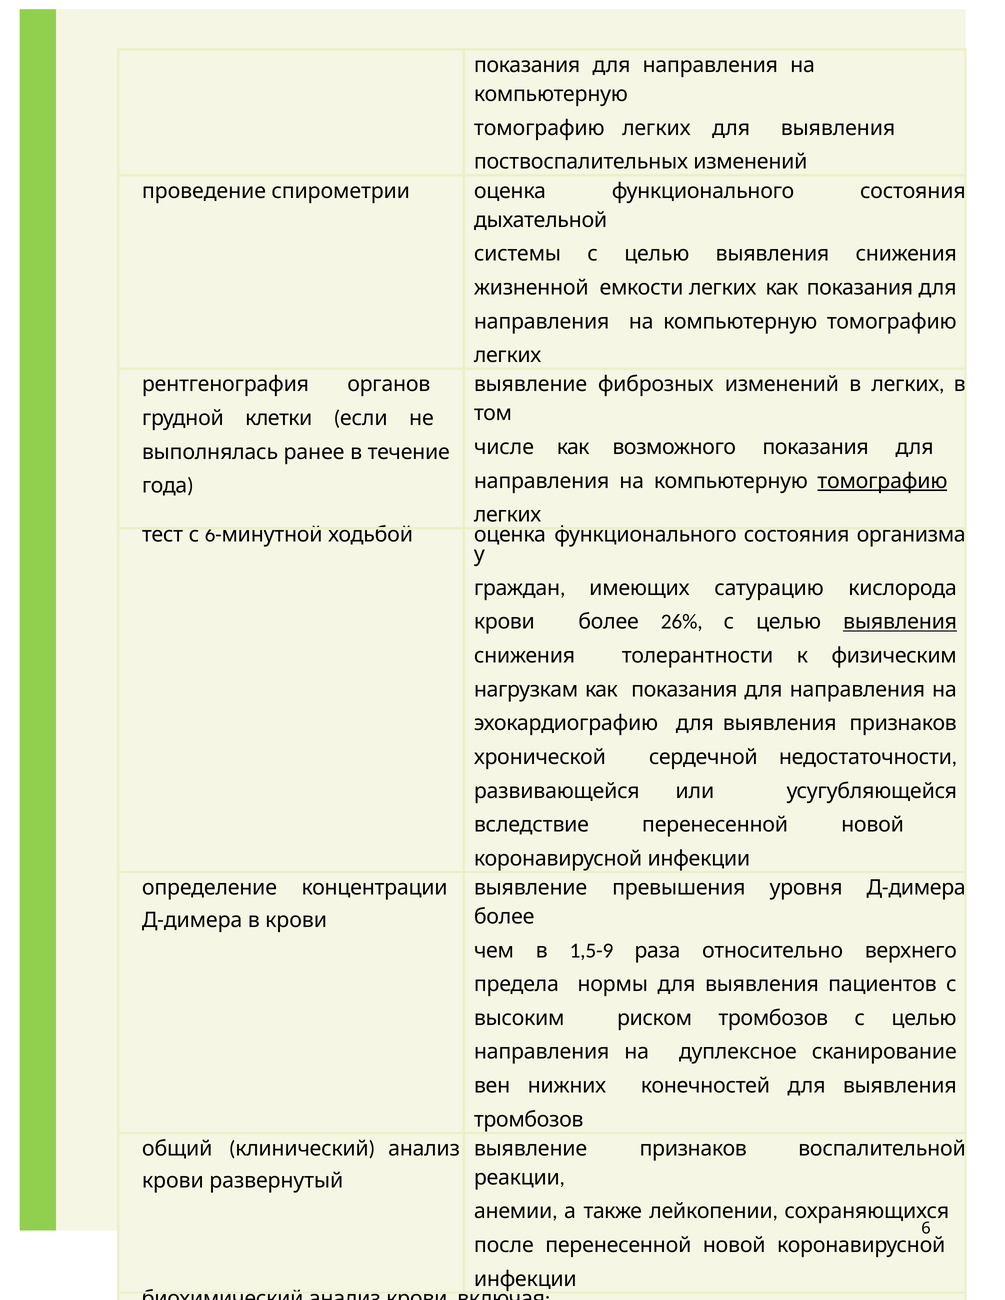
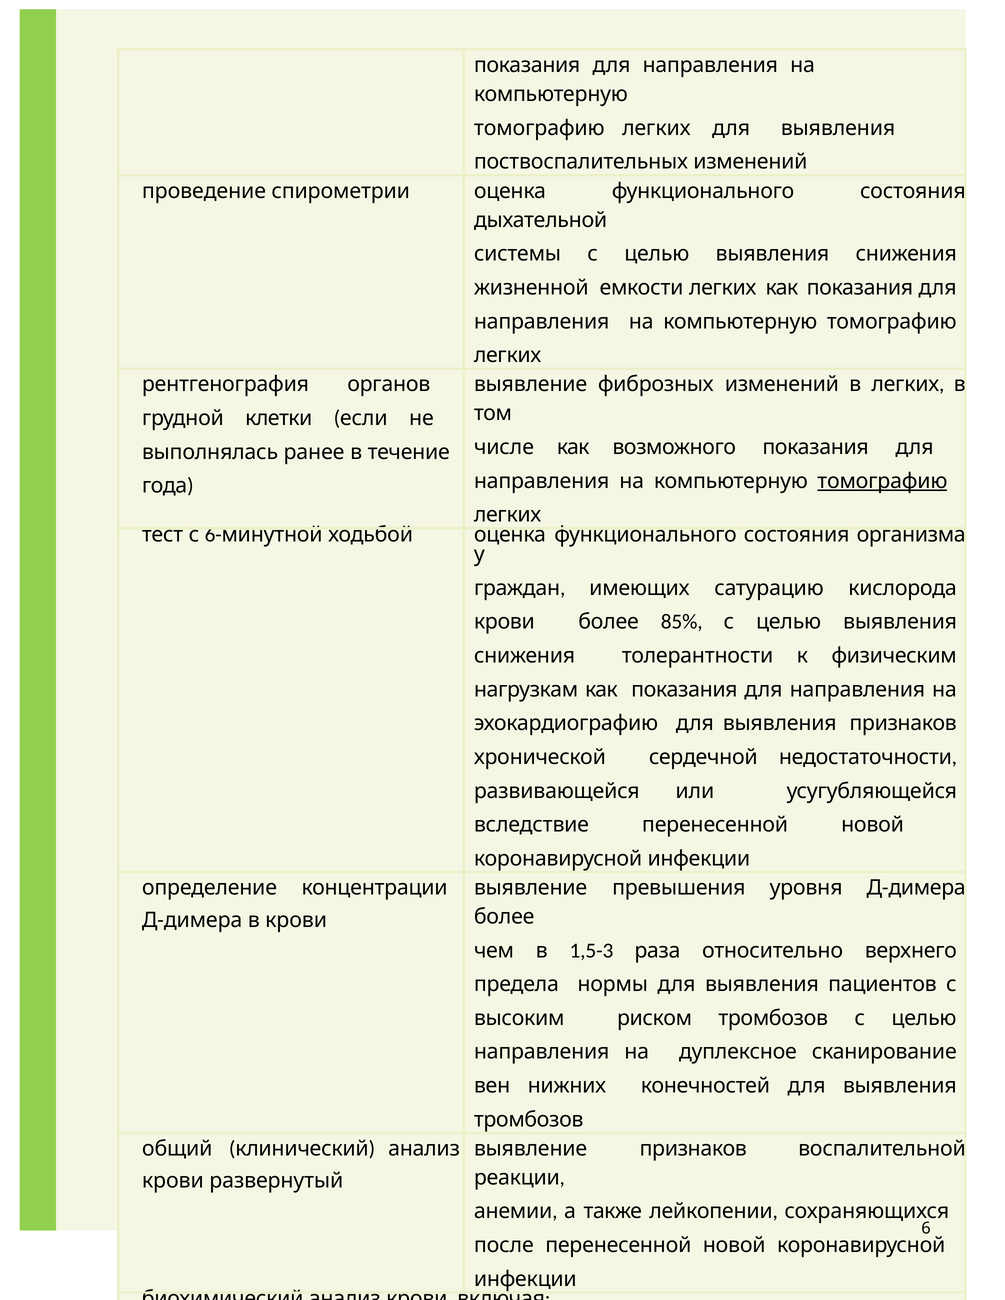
26%: 26% -> 85% (682, 622)
выявления underline: present -> none (900, 622)
1,5-9: 1,5-9 -> 1,5-3 (591, 951)
